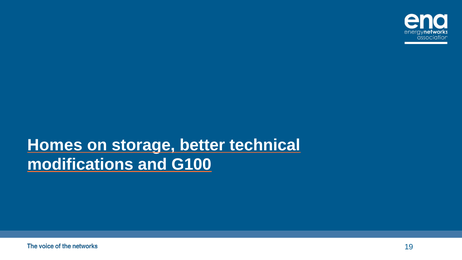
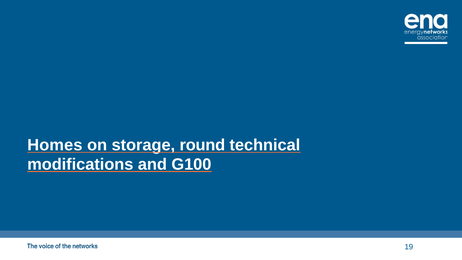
better: better -> round (202, 145)
